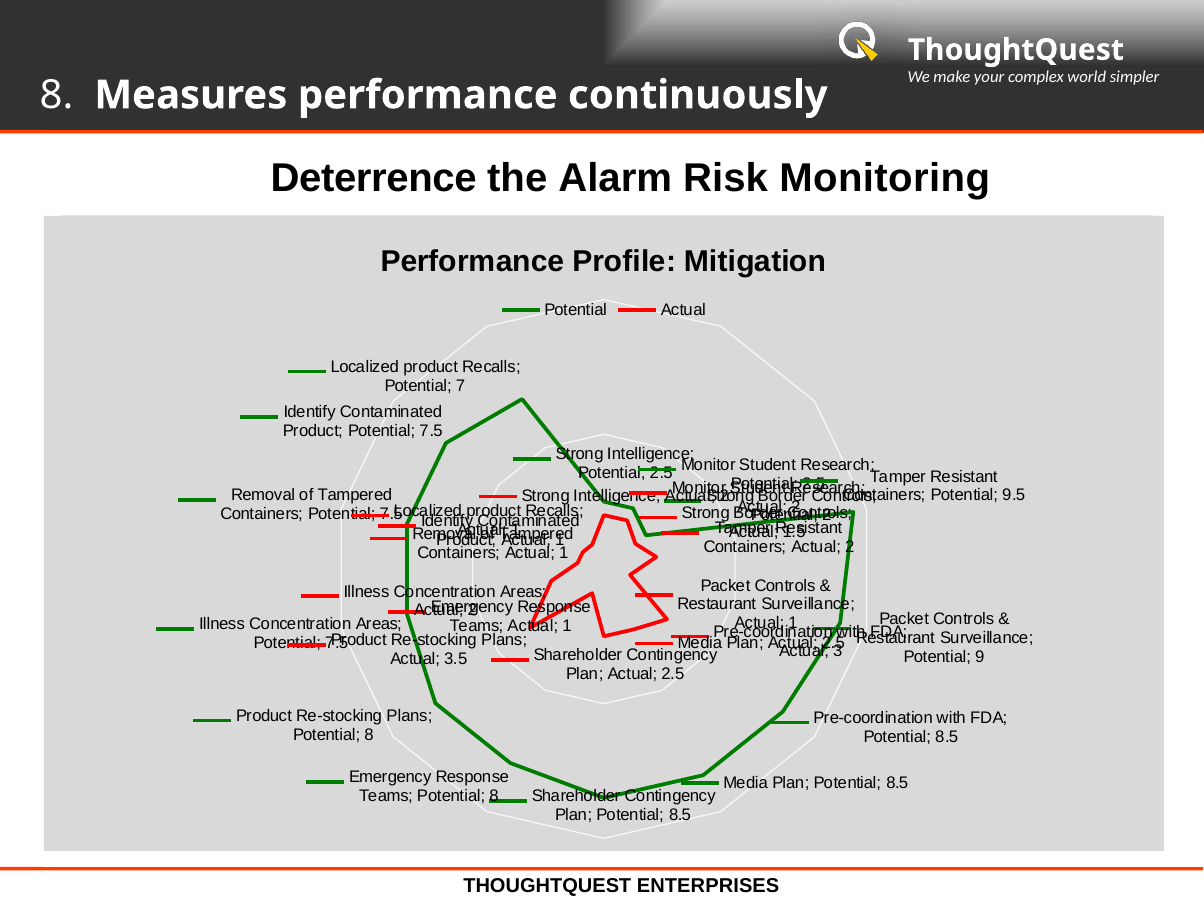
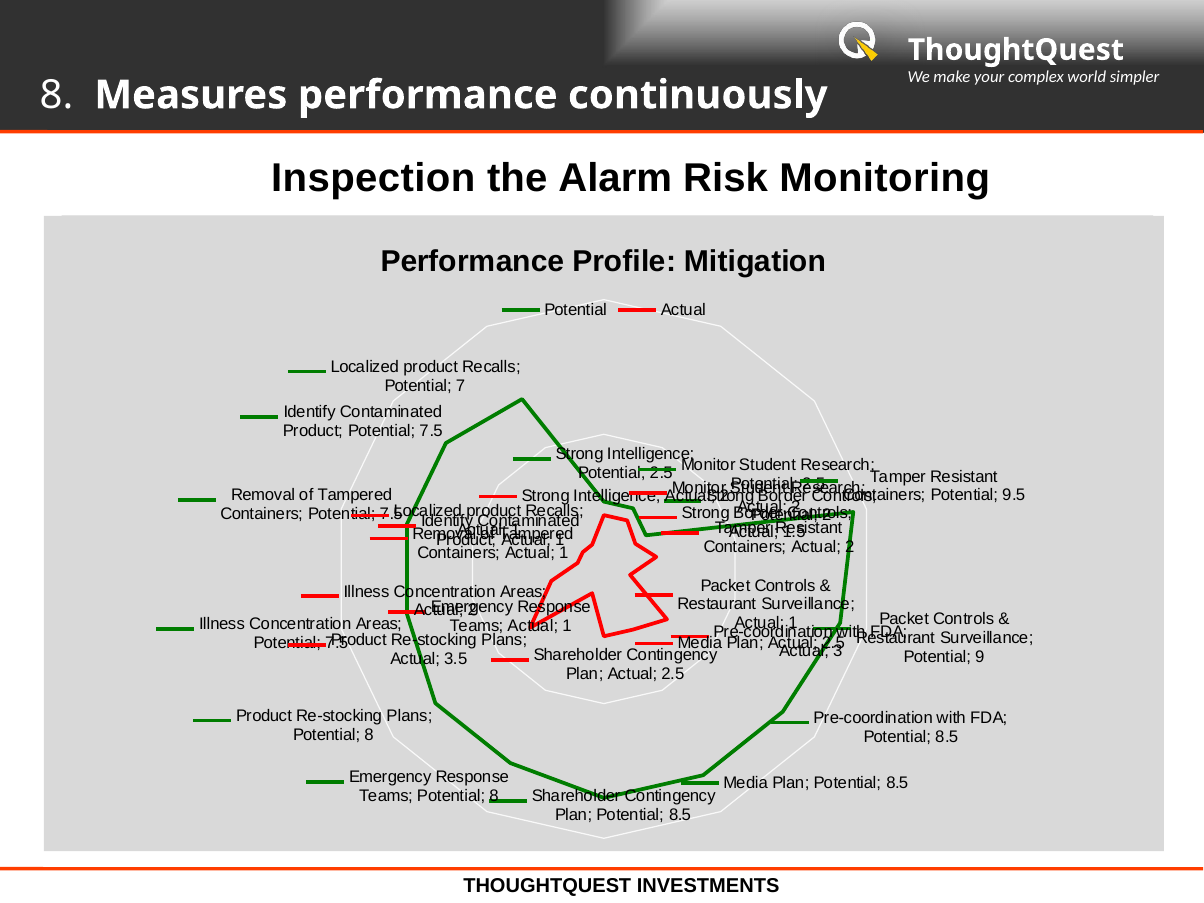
Deterrence: Deterrence -> Inspection (373, 178)
ENTERPRISES: ENTERPRISES -> INVESTMENTS (708, 886)
